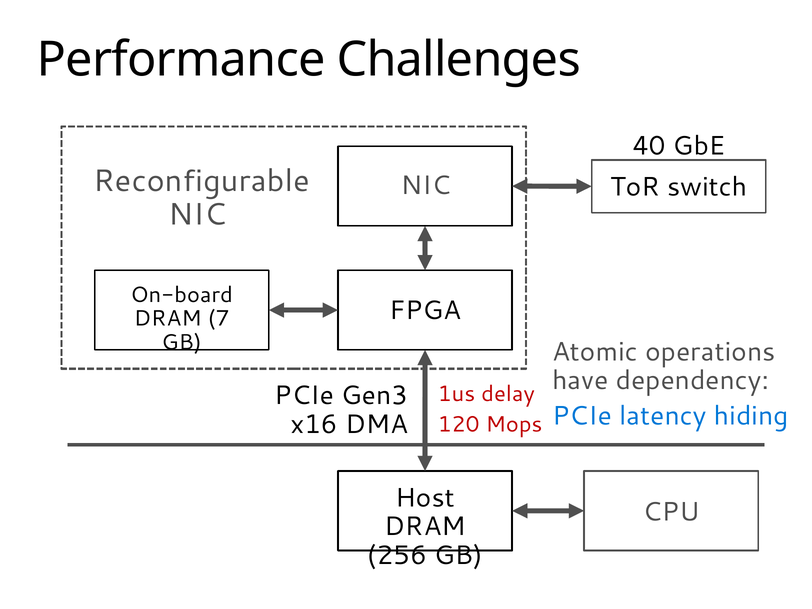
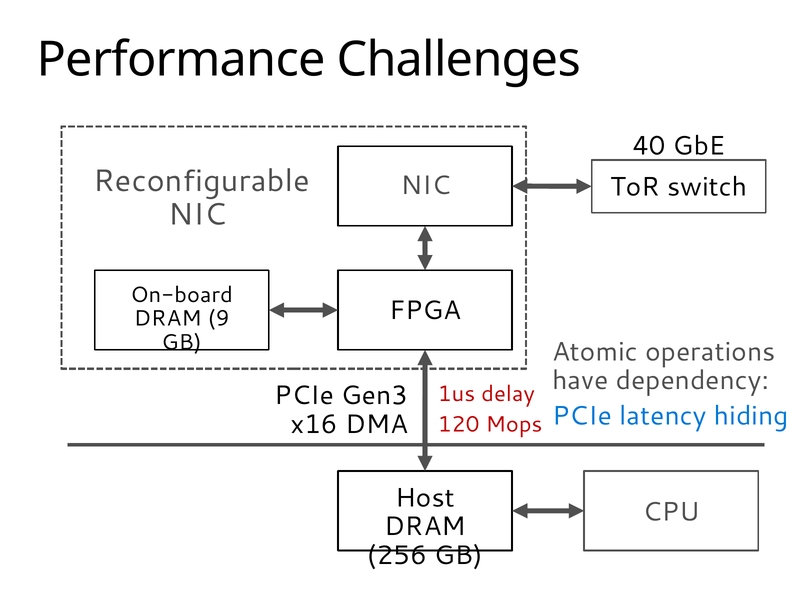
7: 7 -> 9 (219, 319)
